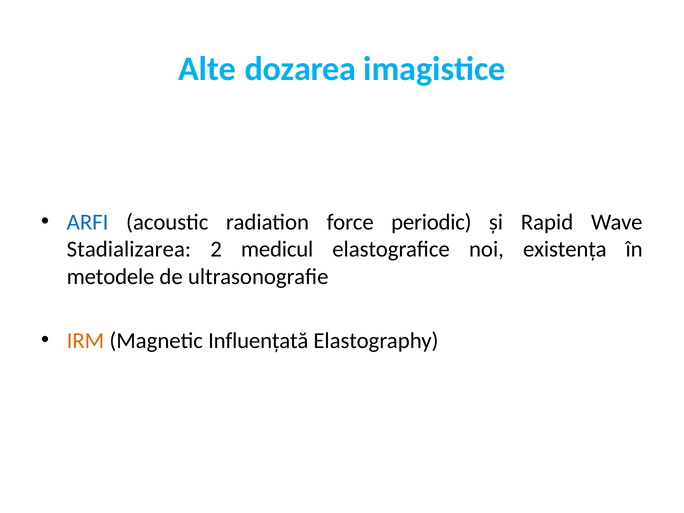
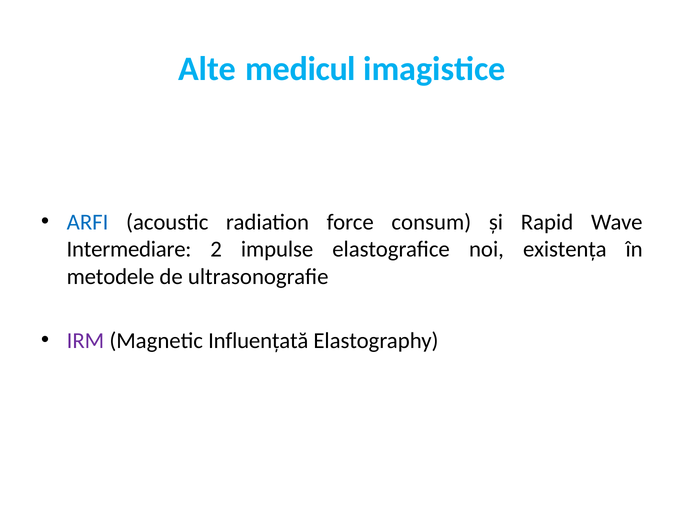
dozarea: dozarea -> medicul (301, 69)
periodic: periodic -> consum (431, 222)
Stadializarea: Stadializarea -> Intermediare (129, 249)
medicul: medicul -> impulse (277, 249)
IRM colour: orange -> purple (85, 341)
